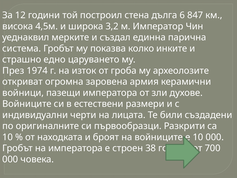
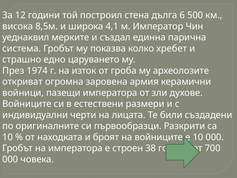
847: 847 -> 500 (195, 15)
4,5м: 4,5м -> 8,5м (47, 26)
3,2: 3,2 -> 4,1 (112, 26)
инките: инките -> хребет (172, 48)
